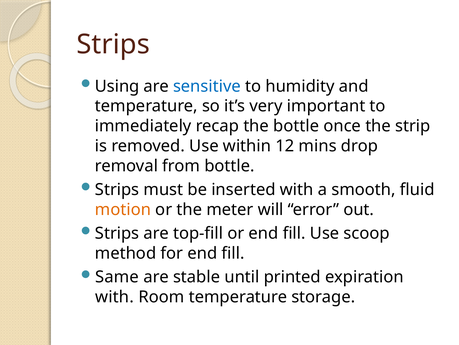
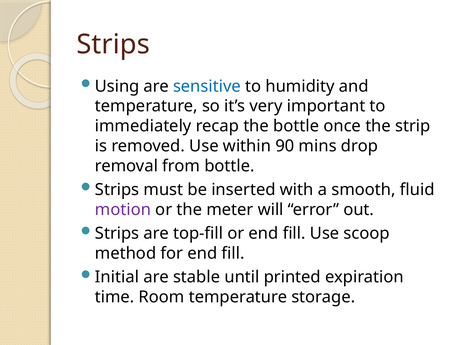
12: 12 -> 90 (285, 146)
motion colour: orange -> purple (123, 209)
Same: Same -> Initial (117, 276)
with: with -> time (115, 296)
